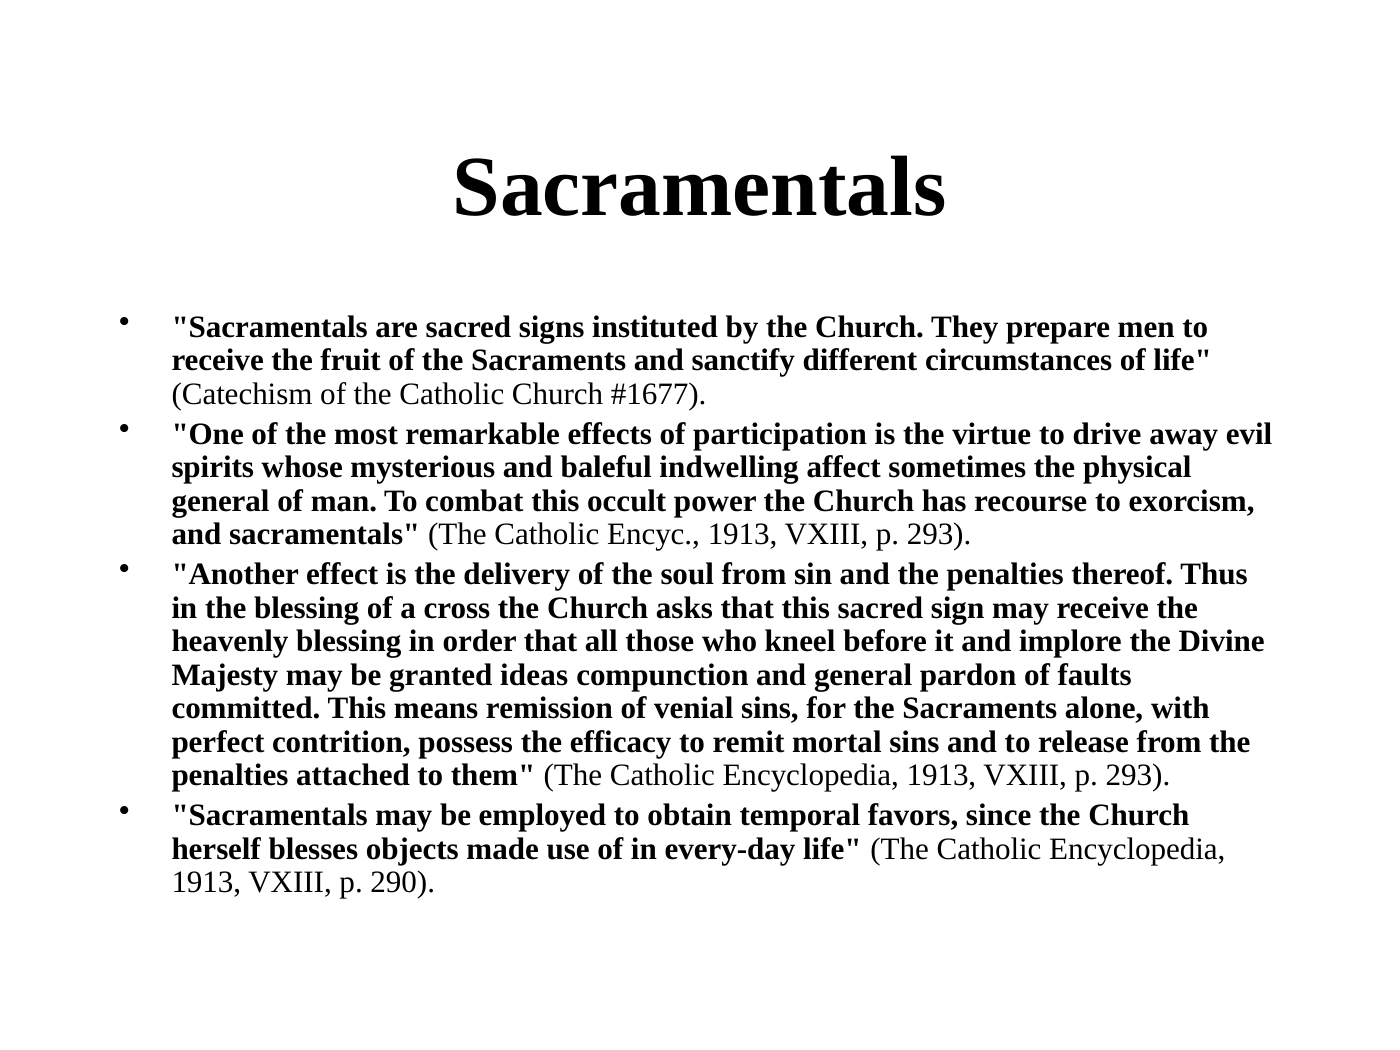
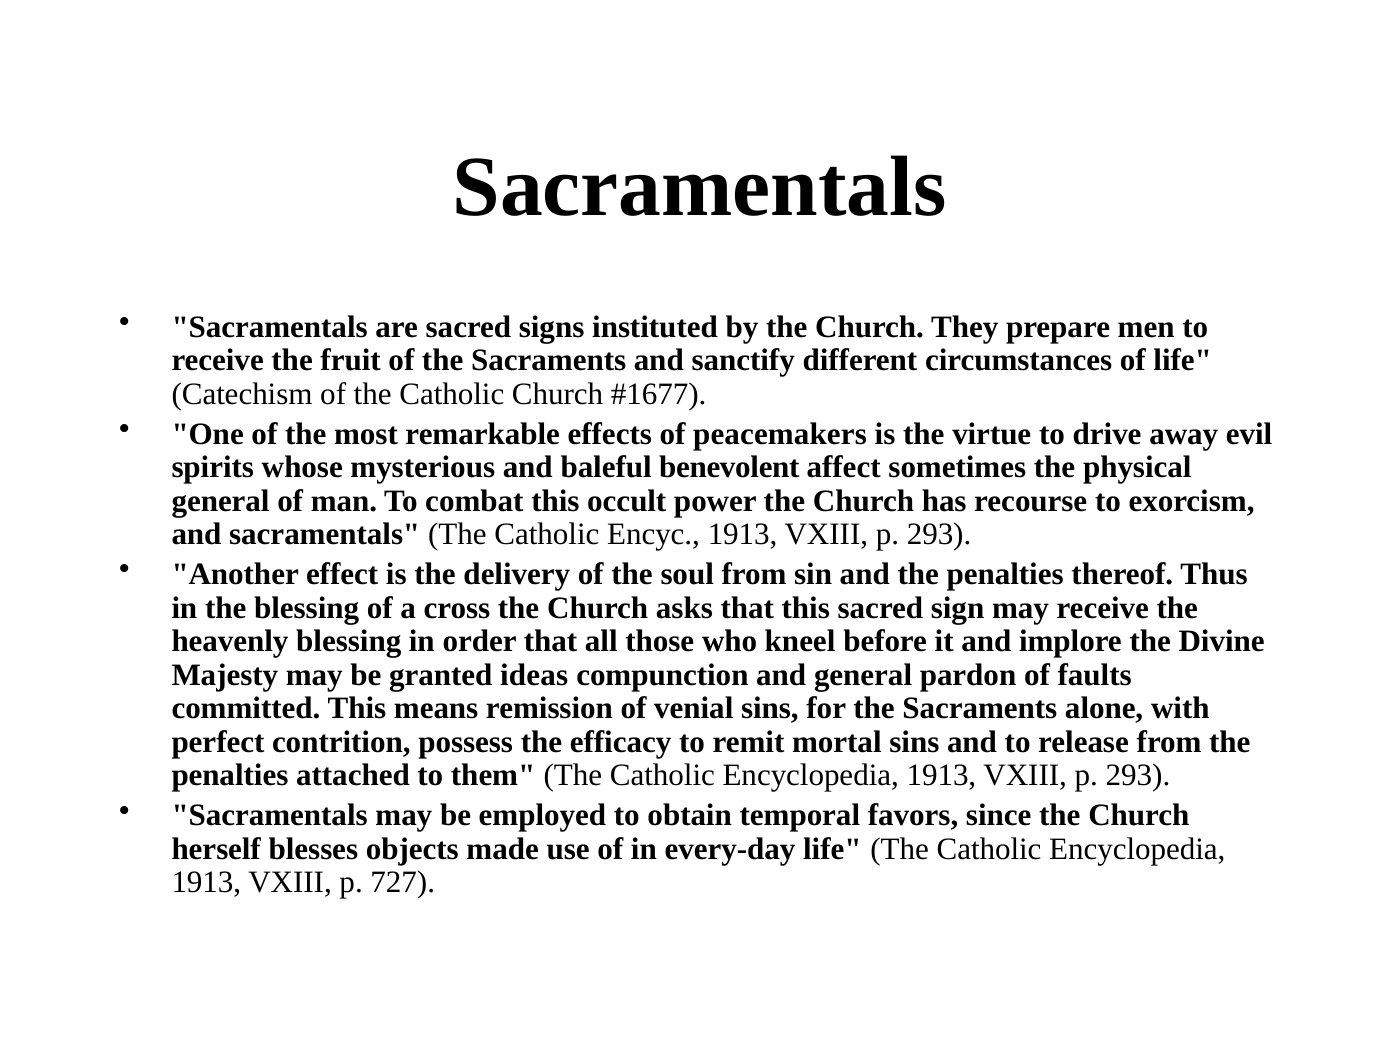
participation: participation -> peacemakers (780, 434)
indwelling: indwelling -> benevolent (729, 467)
290: 290 -> 727 (403, 883)
